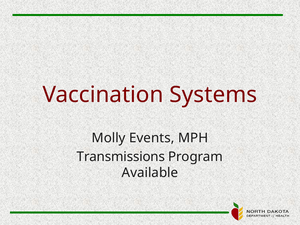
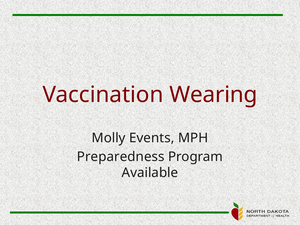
Systems: Systems -> Wearing (213, 95)
Transmissions: Transmissions -> Preparedness (121, 157)
